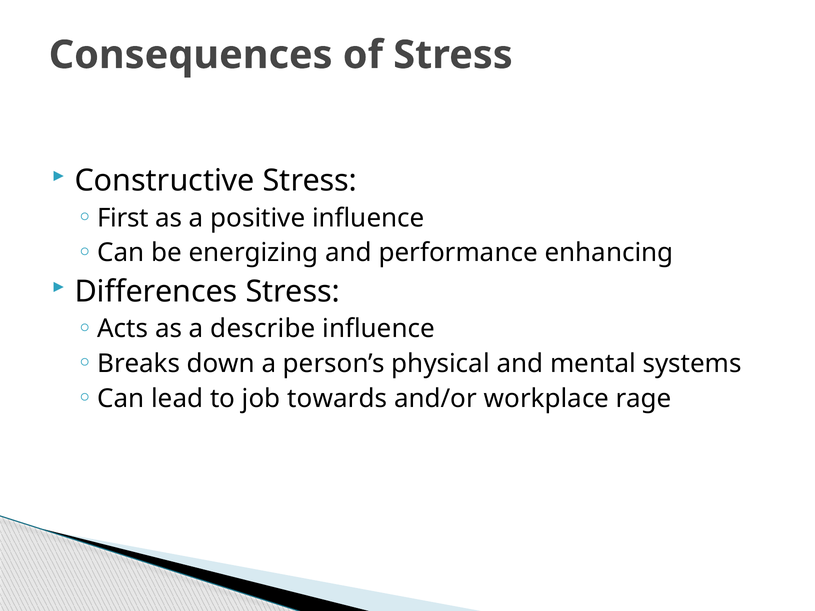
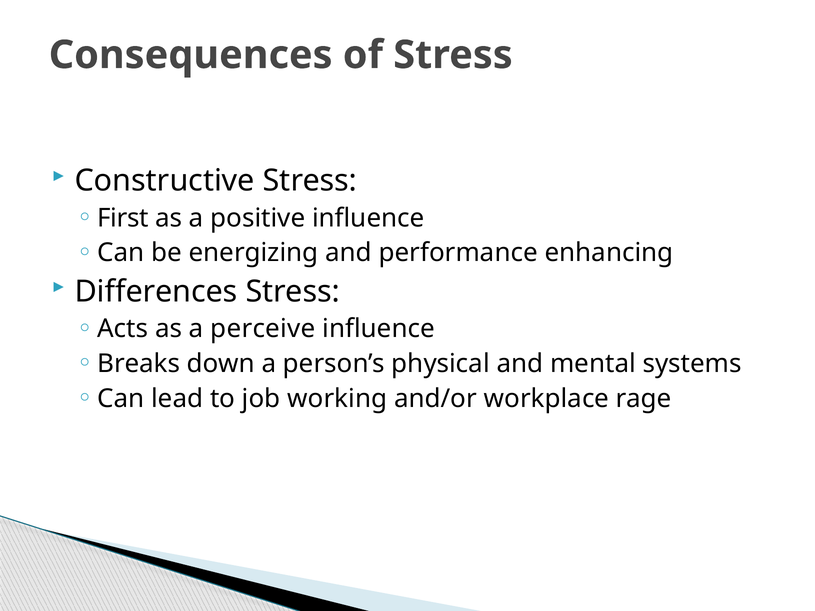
describe: describe -> perceive (263, 329)
towards: towards -> working (337, 399)
